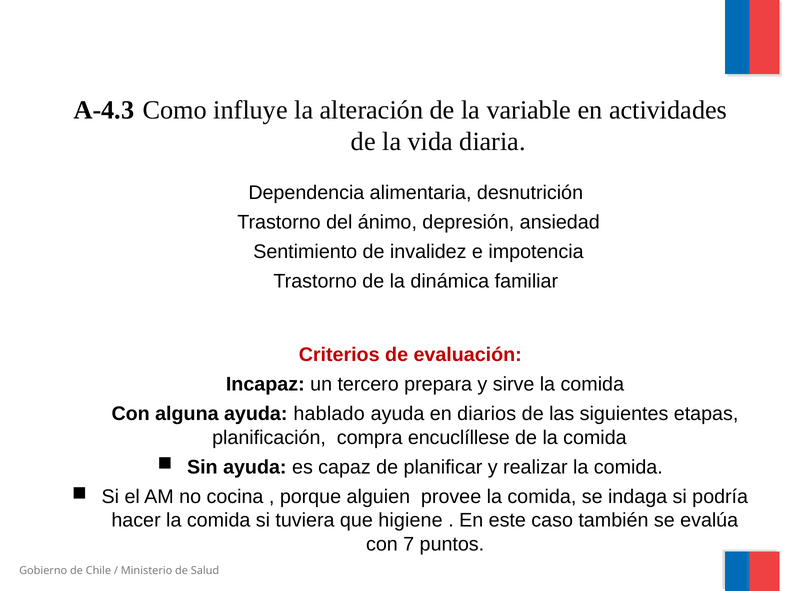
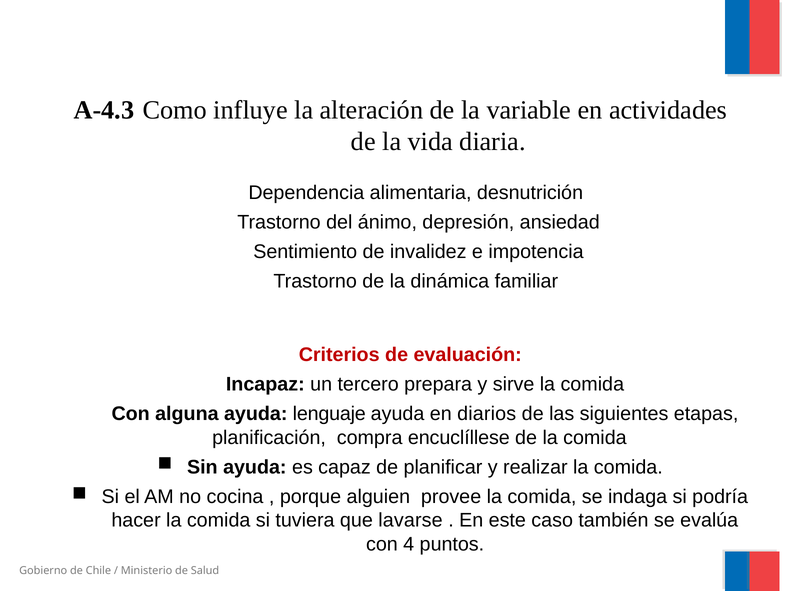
hablado: hablado -> lenguaje (329, 414)
higiene: higiene -> lavarse (410, 520)
7: 7 -> 4 (409, 544)
